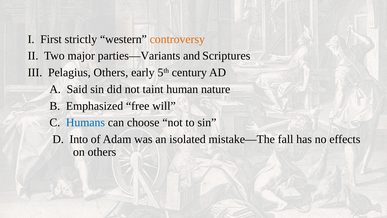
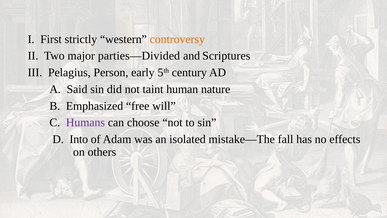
parties—Variants: parties—Variants -> parties—Divided (139, 56)
Pelagius Others: Others -> Person (111, 72)
Humans colour: blue -> purple (85, 122)
